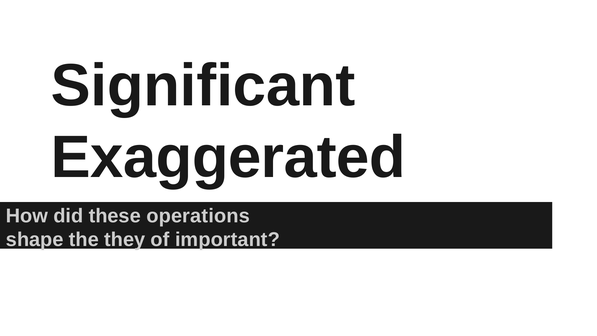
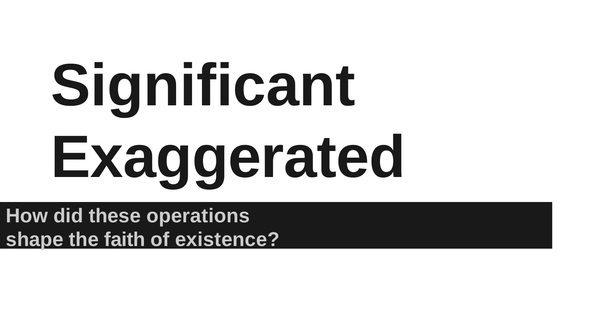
they: they -> faith (125, 240)
important: important -> existence (227, 240)
